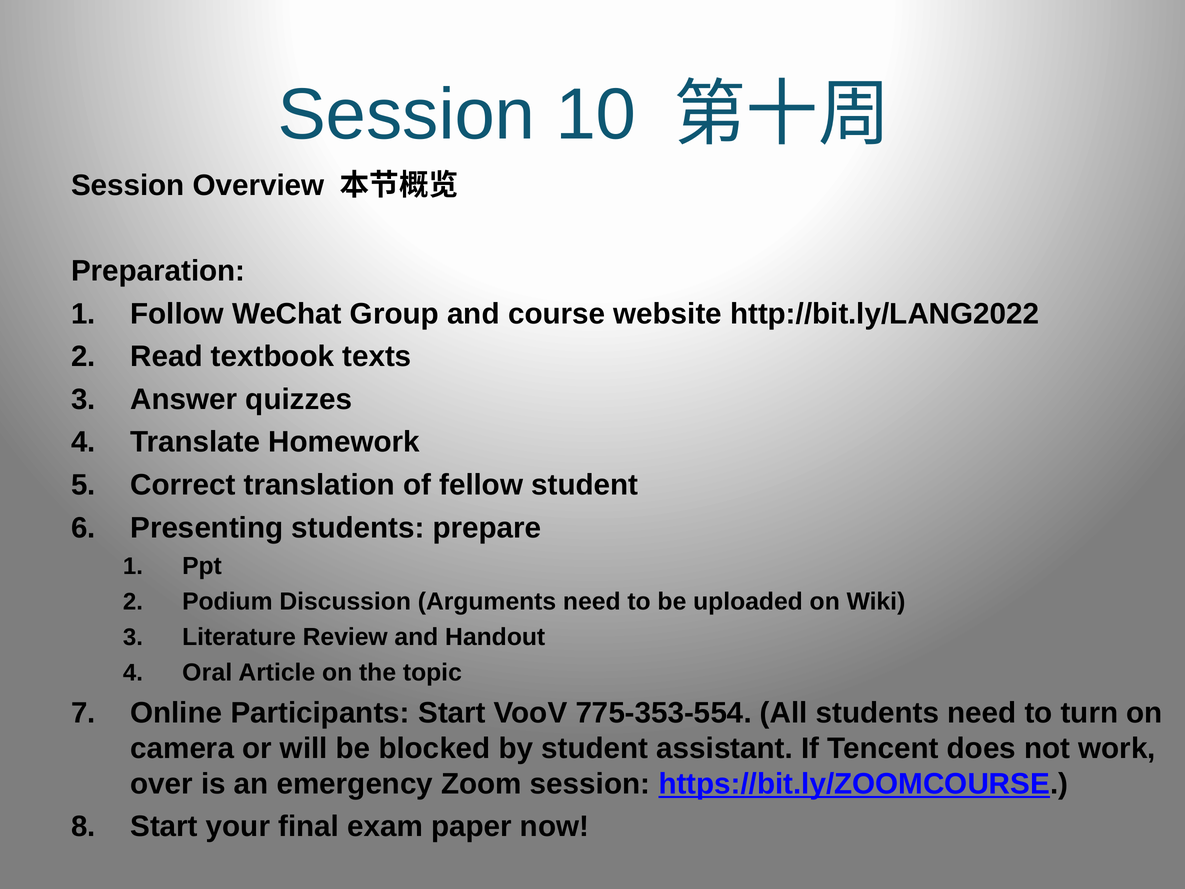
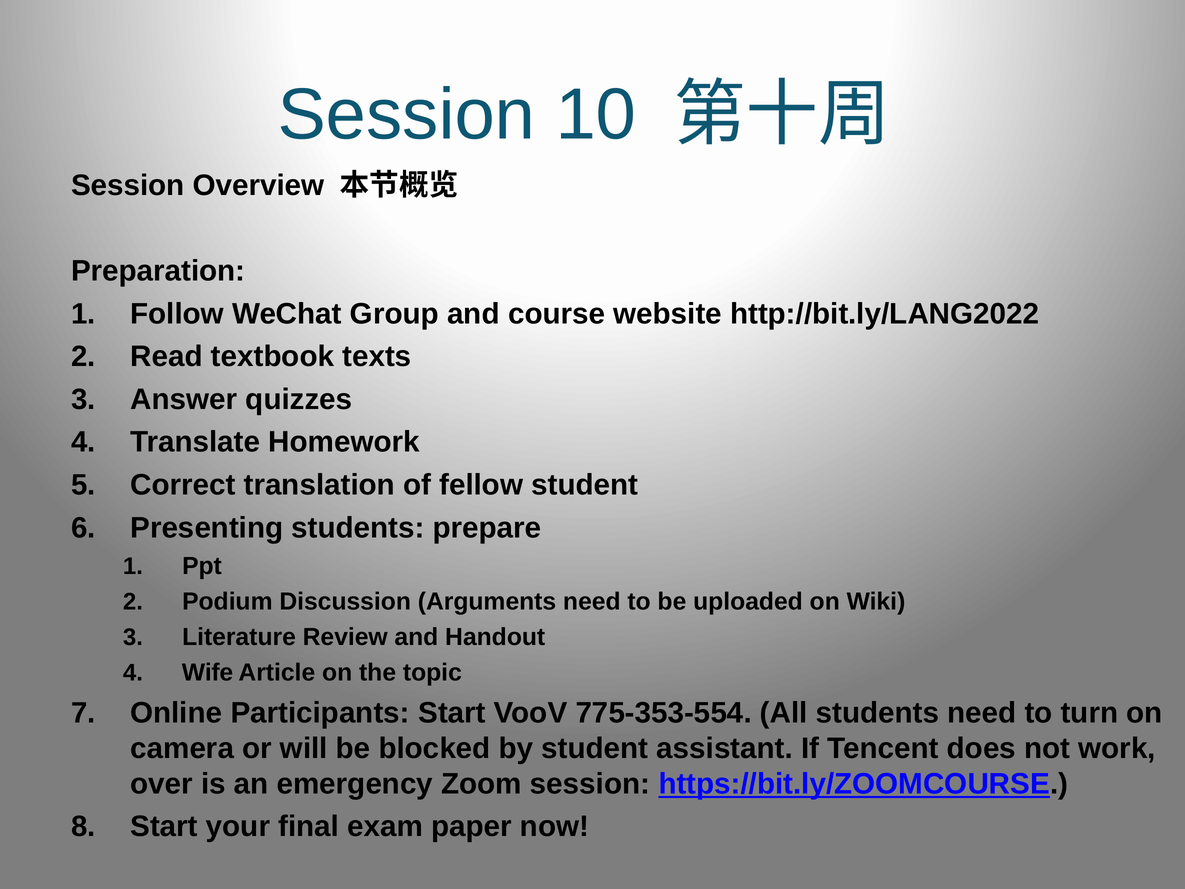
Oral: Oral -> Wife (208, 672)
